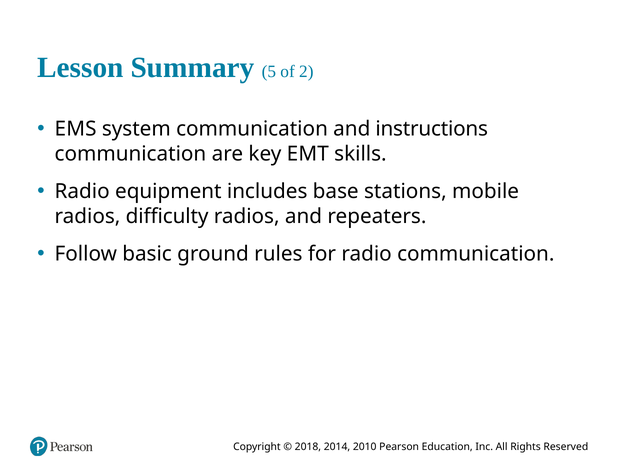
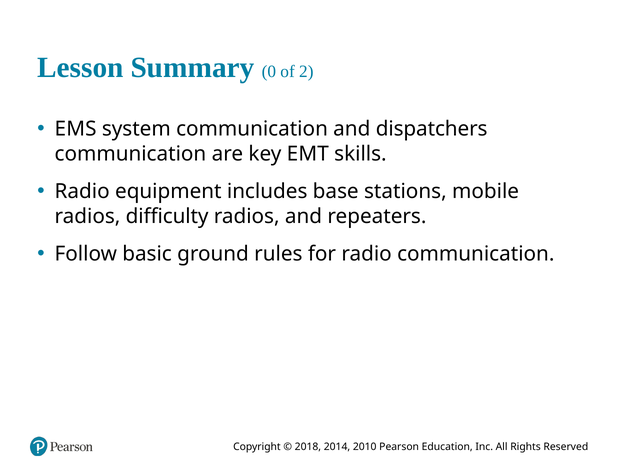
5: 5 -> 0 (269, 71)
instructions: instructions -> dispatchers (432, 129)
